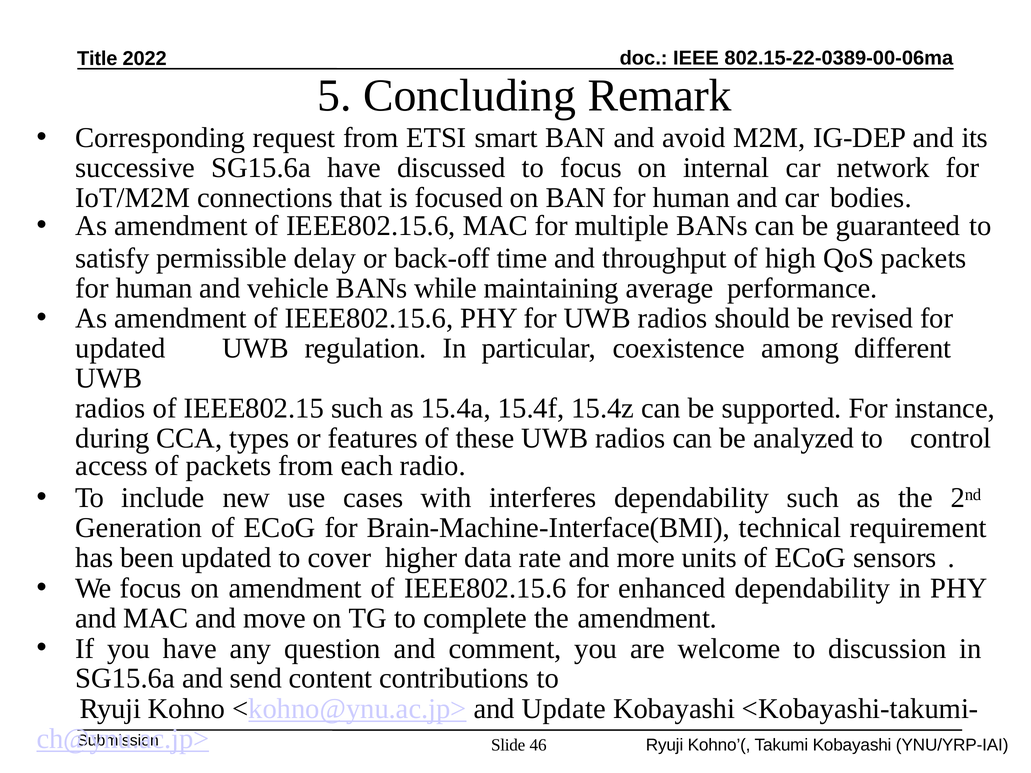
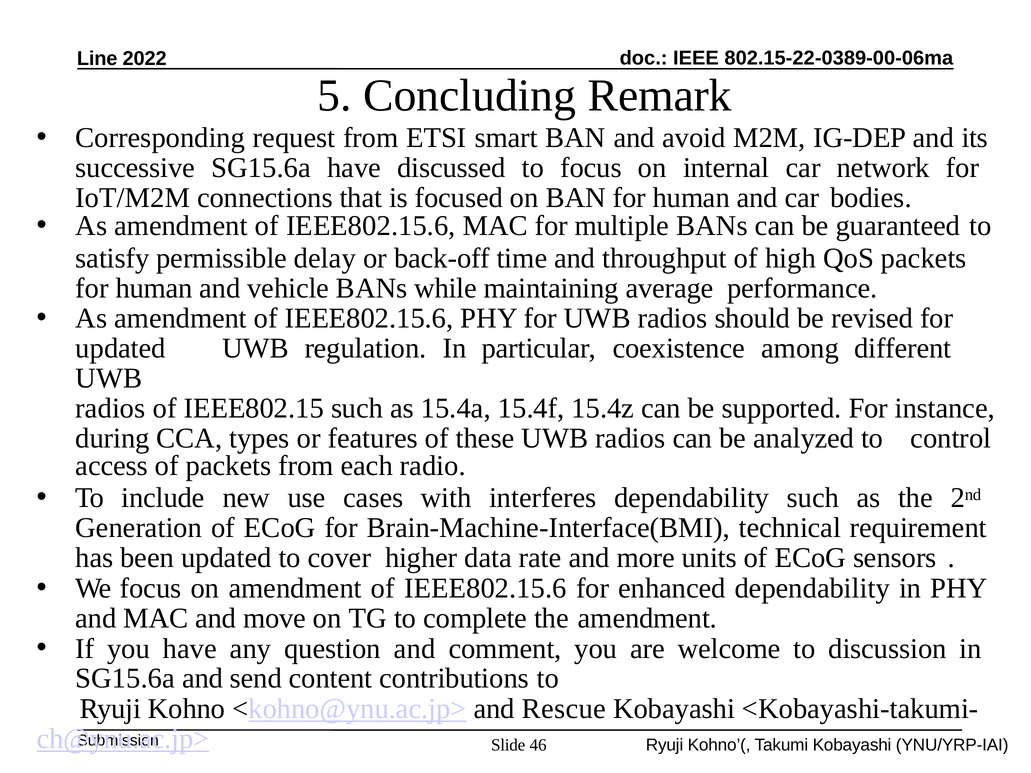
Title: Title -> Line (97, 59)
Update: Update -> Rescue (564, 709)
